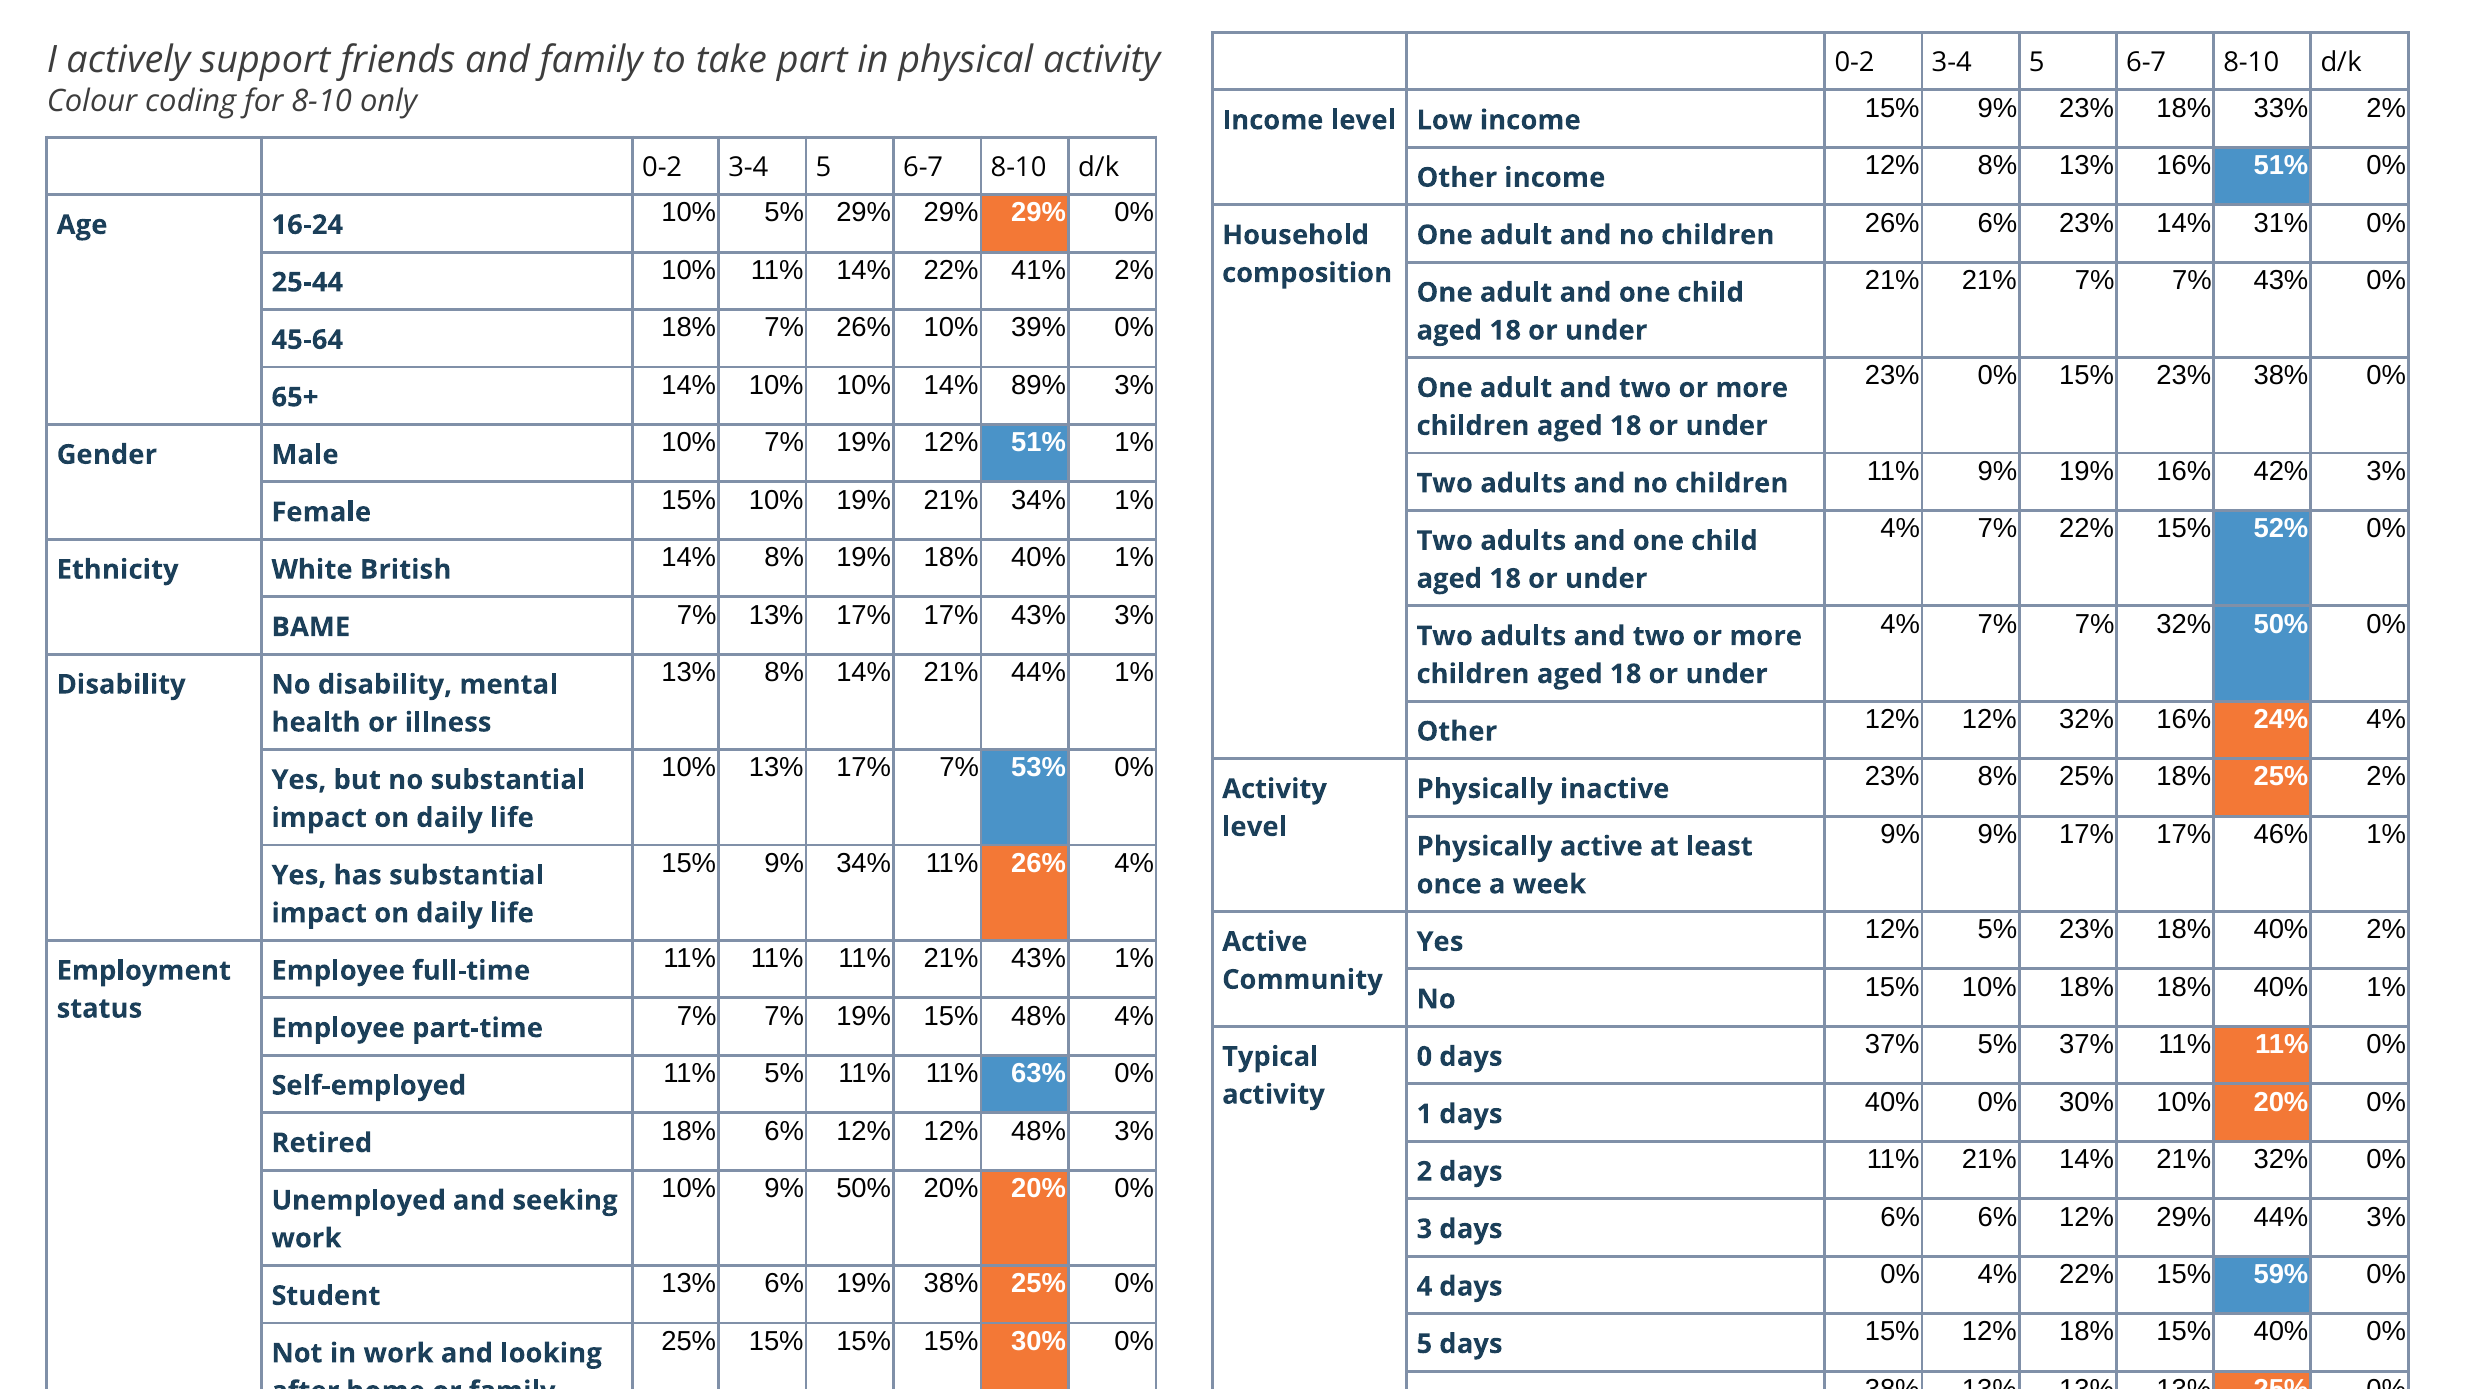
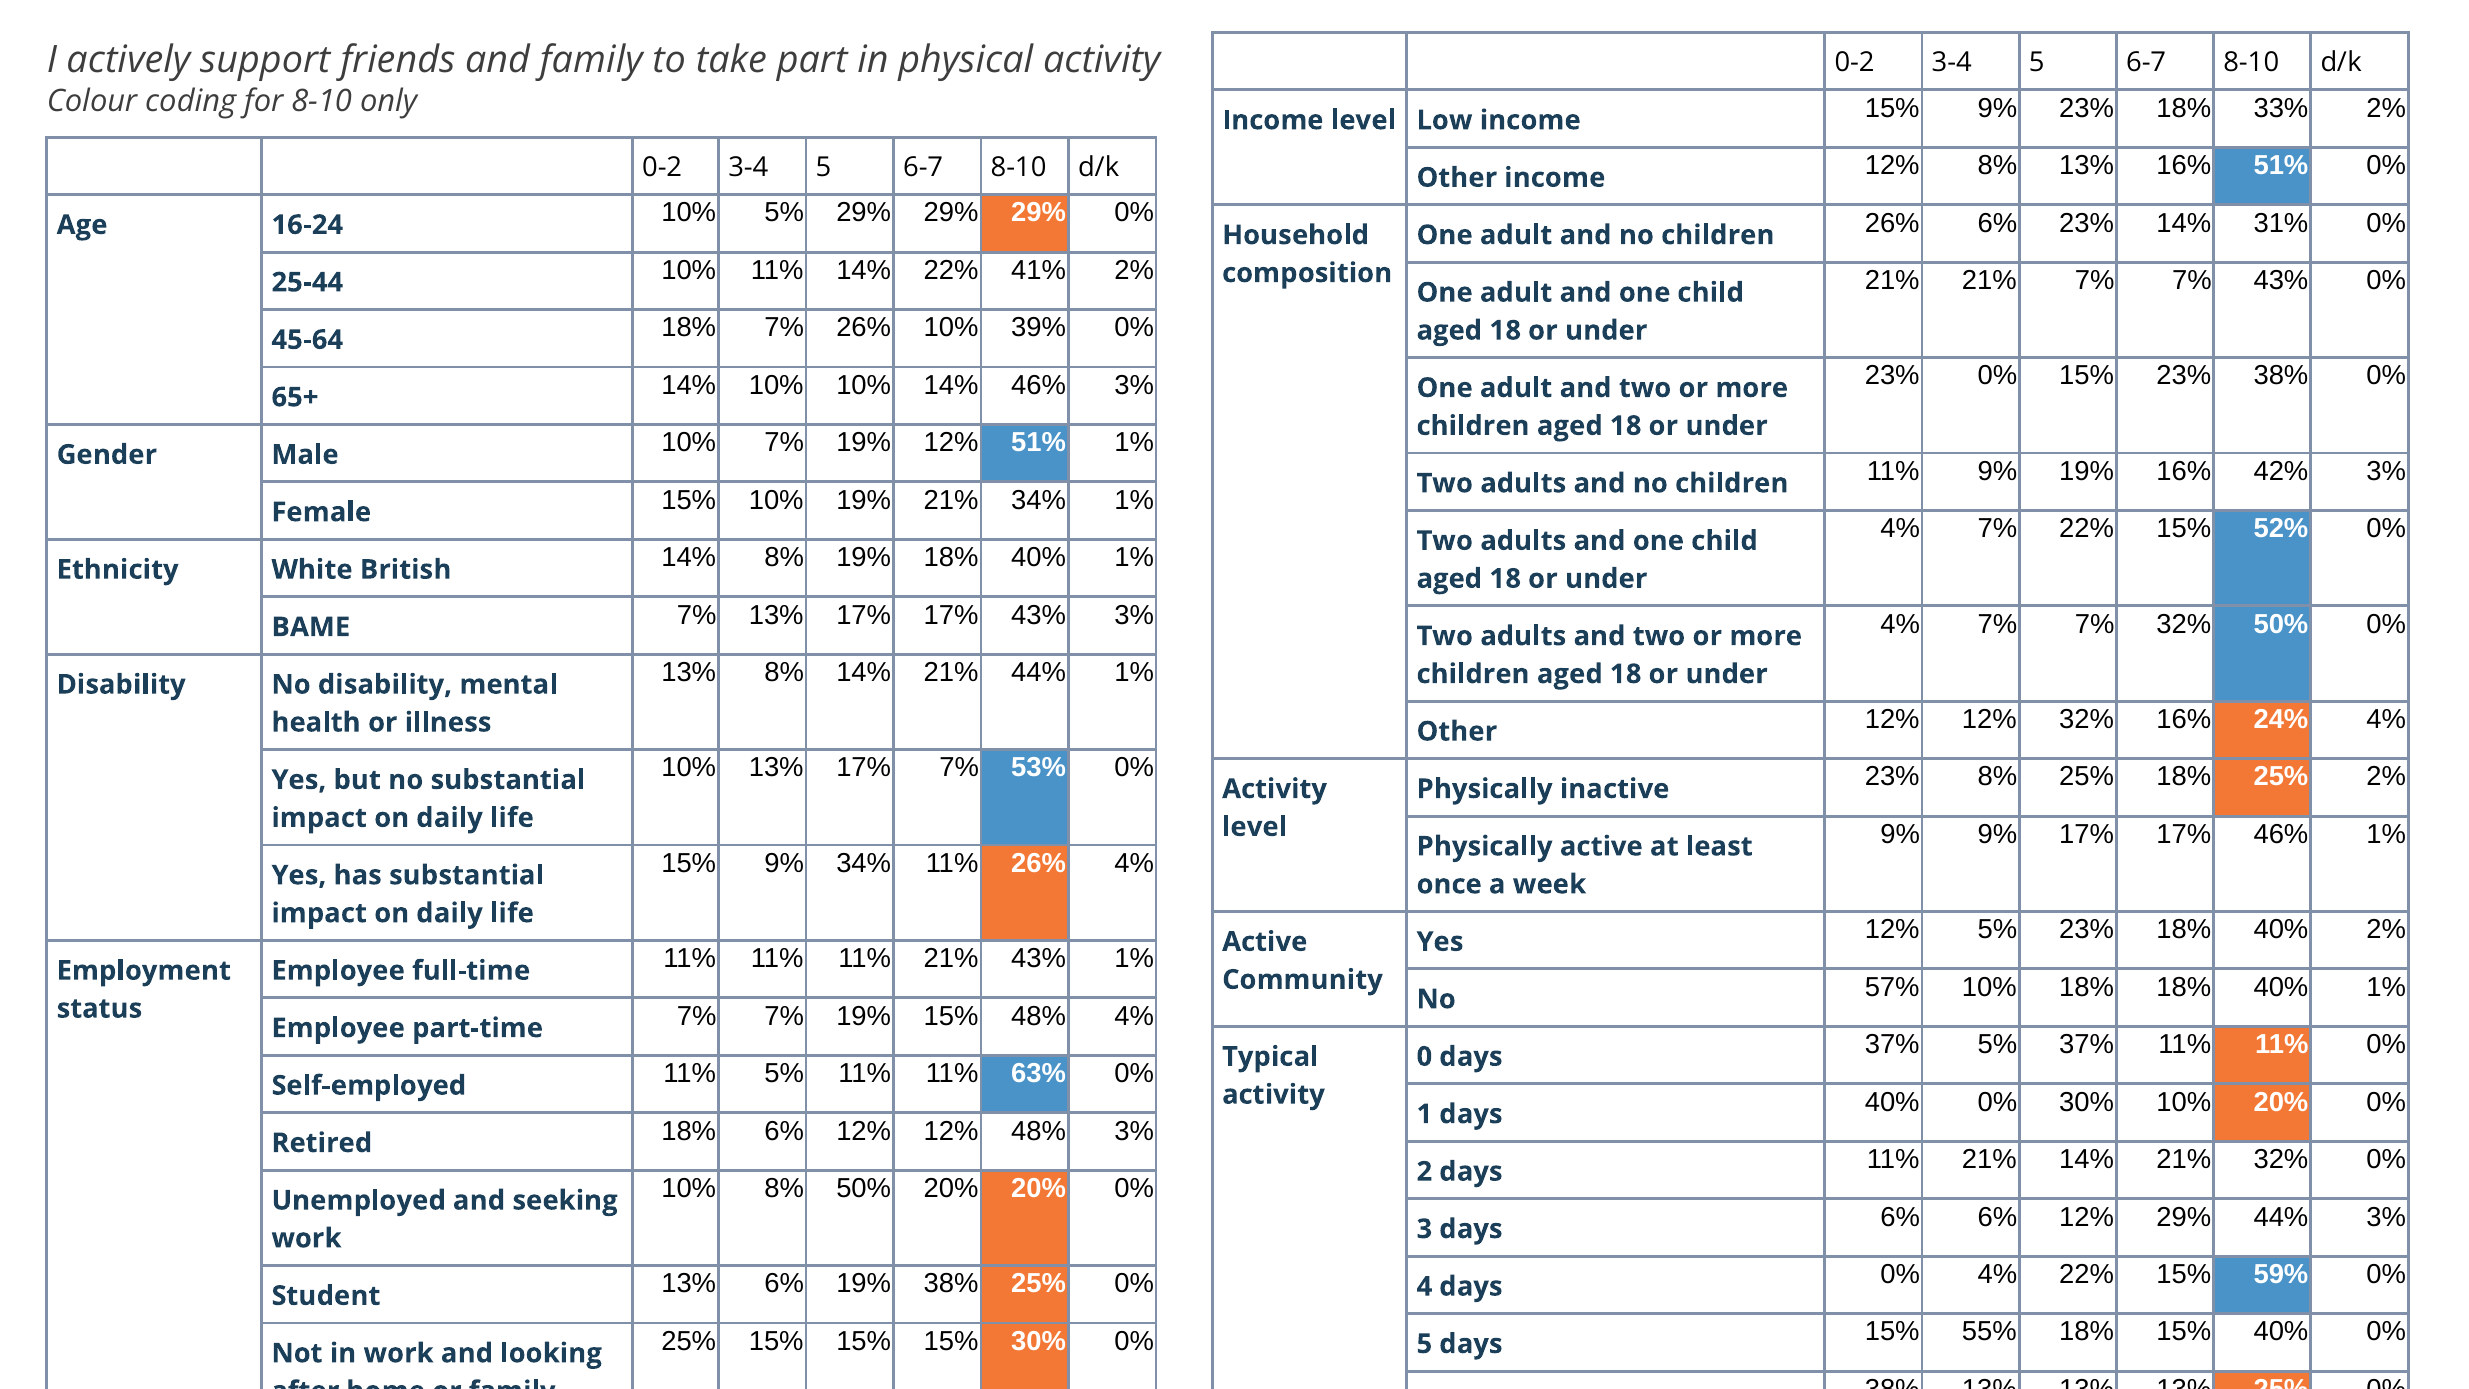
14% 89%: 89% -> 46% (1039, 385)
No 15%: 15% -> 57% (1892, 987)
10% 9%: 9% -> 8% (784, 1188)
15% 12%: 12% -> 55% (1989, 1332)
